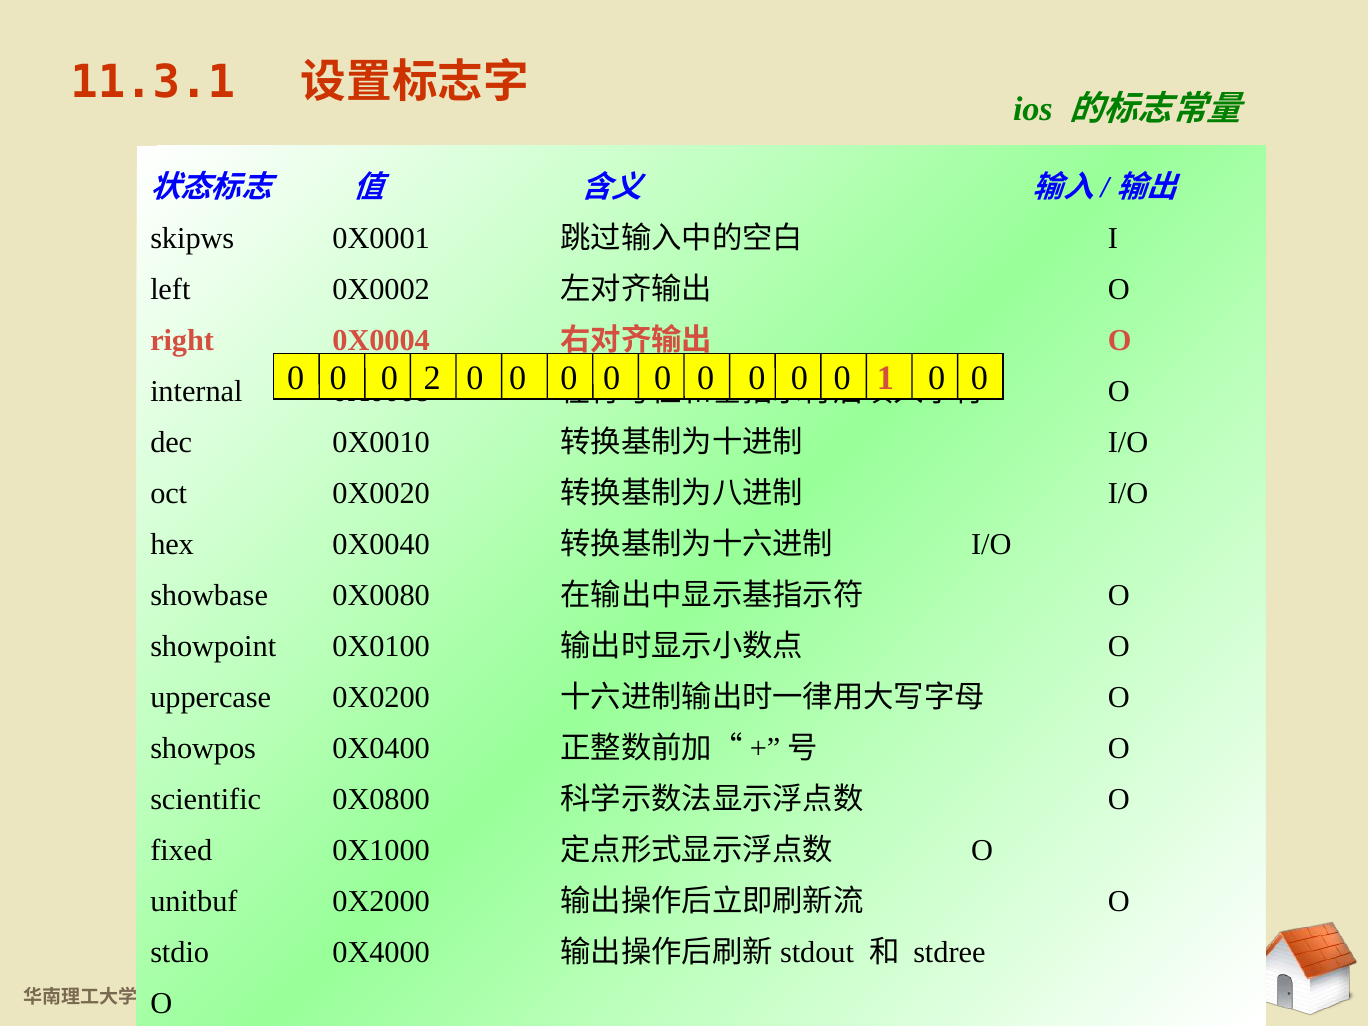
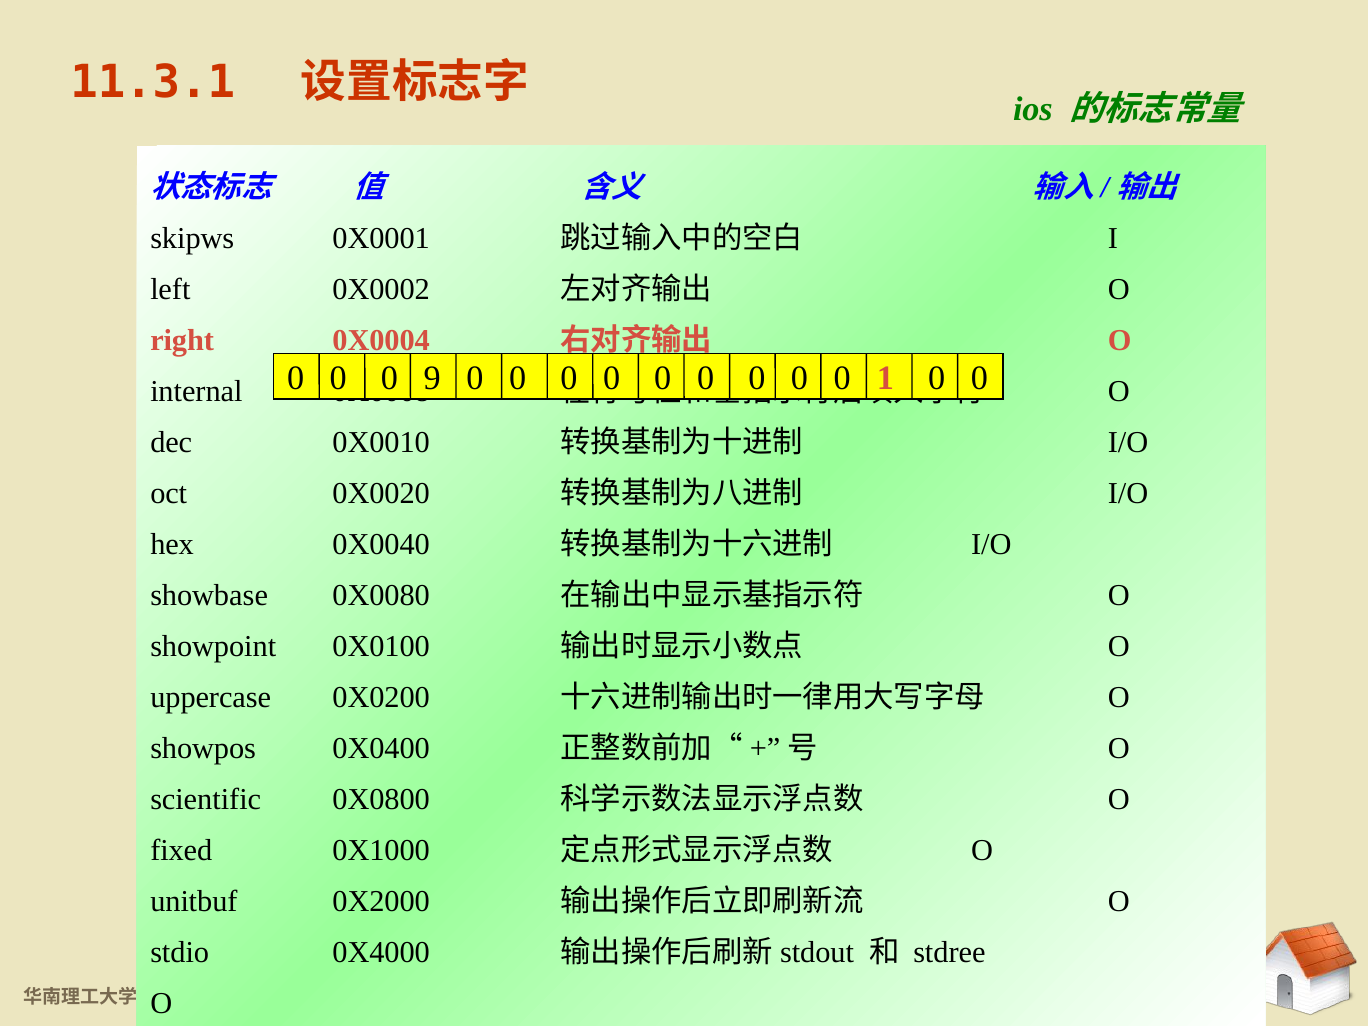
2: 2 -> 9 (432, 379)
